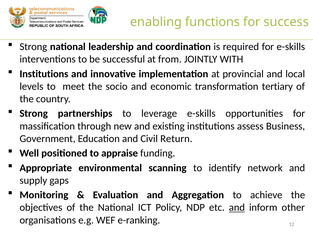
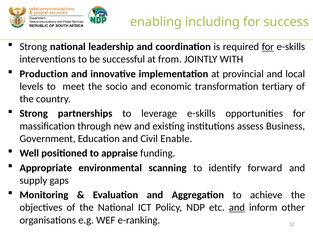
functions: functions -> including (213, 22)
for underline: none -> present (268, 47)
Institutions: Institutions -> Production (44, 74)
Return: Return -> Enable (176, 138)
network: network -> forward (265, 168)
